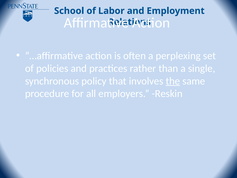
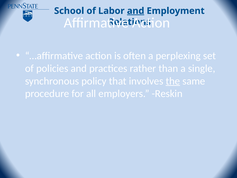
and underline: none -> present (136, 11)
